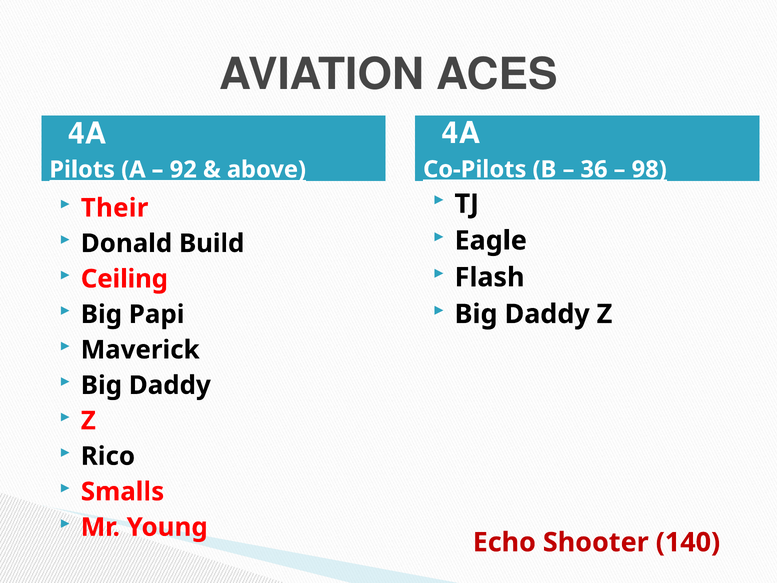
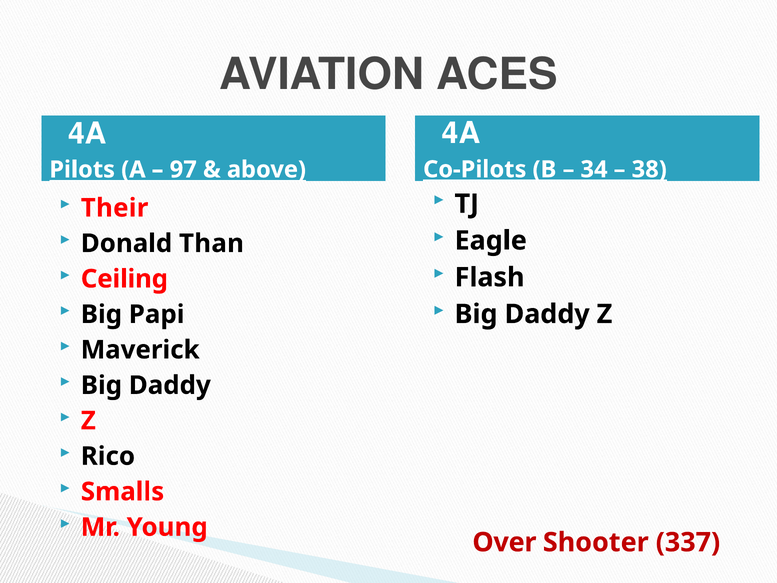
36: 36 -> 34 (594, 169)
98: 98 -> 38 (649, 169)
92: 92 -> 97 (183, 170)
Build: Build -> Than (211, 243)
Echo: Echo -> Over (504, 542)
140: 140 -> 337 (688, 542)
